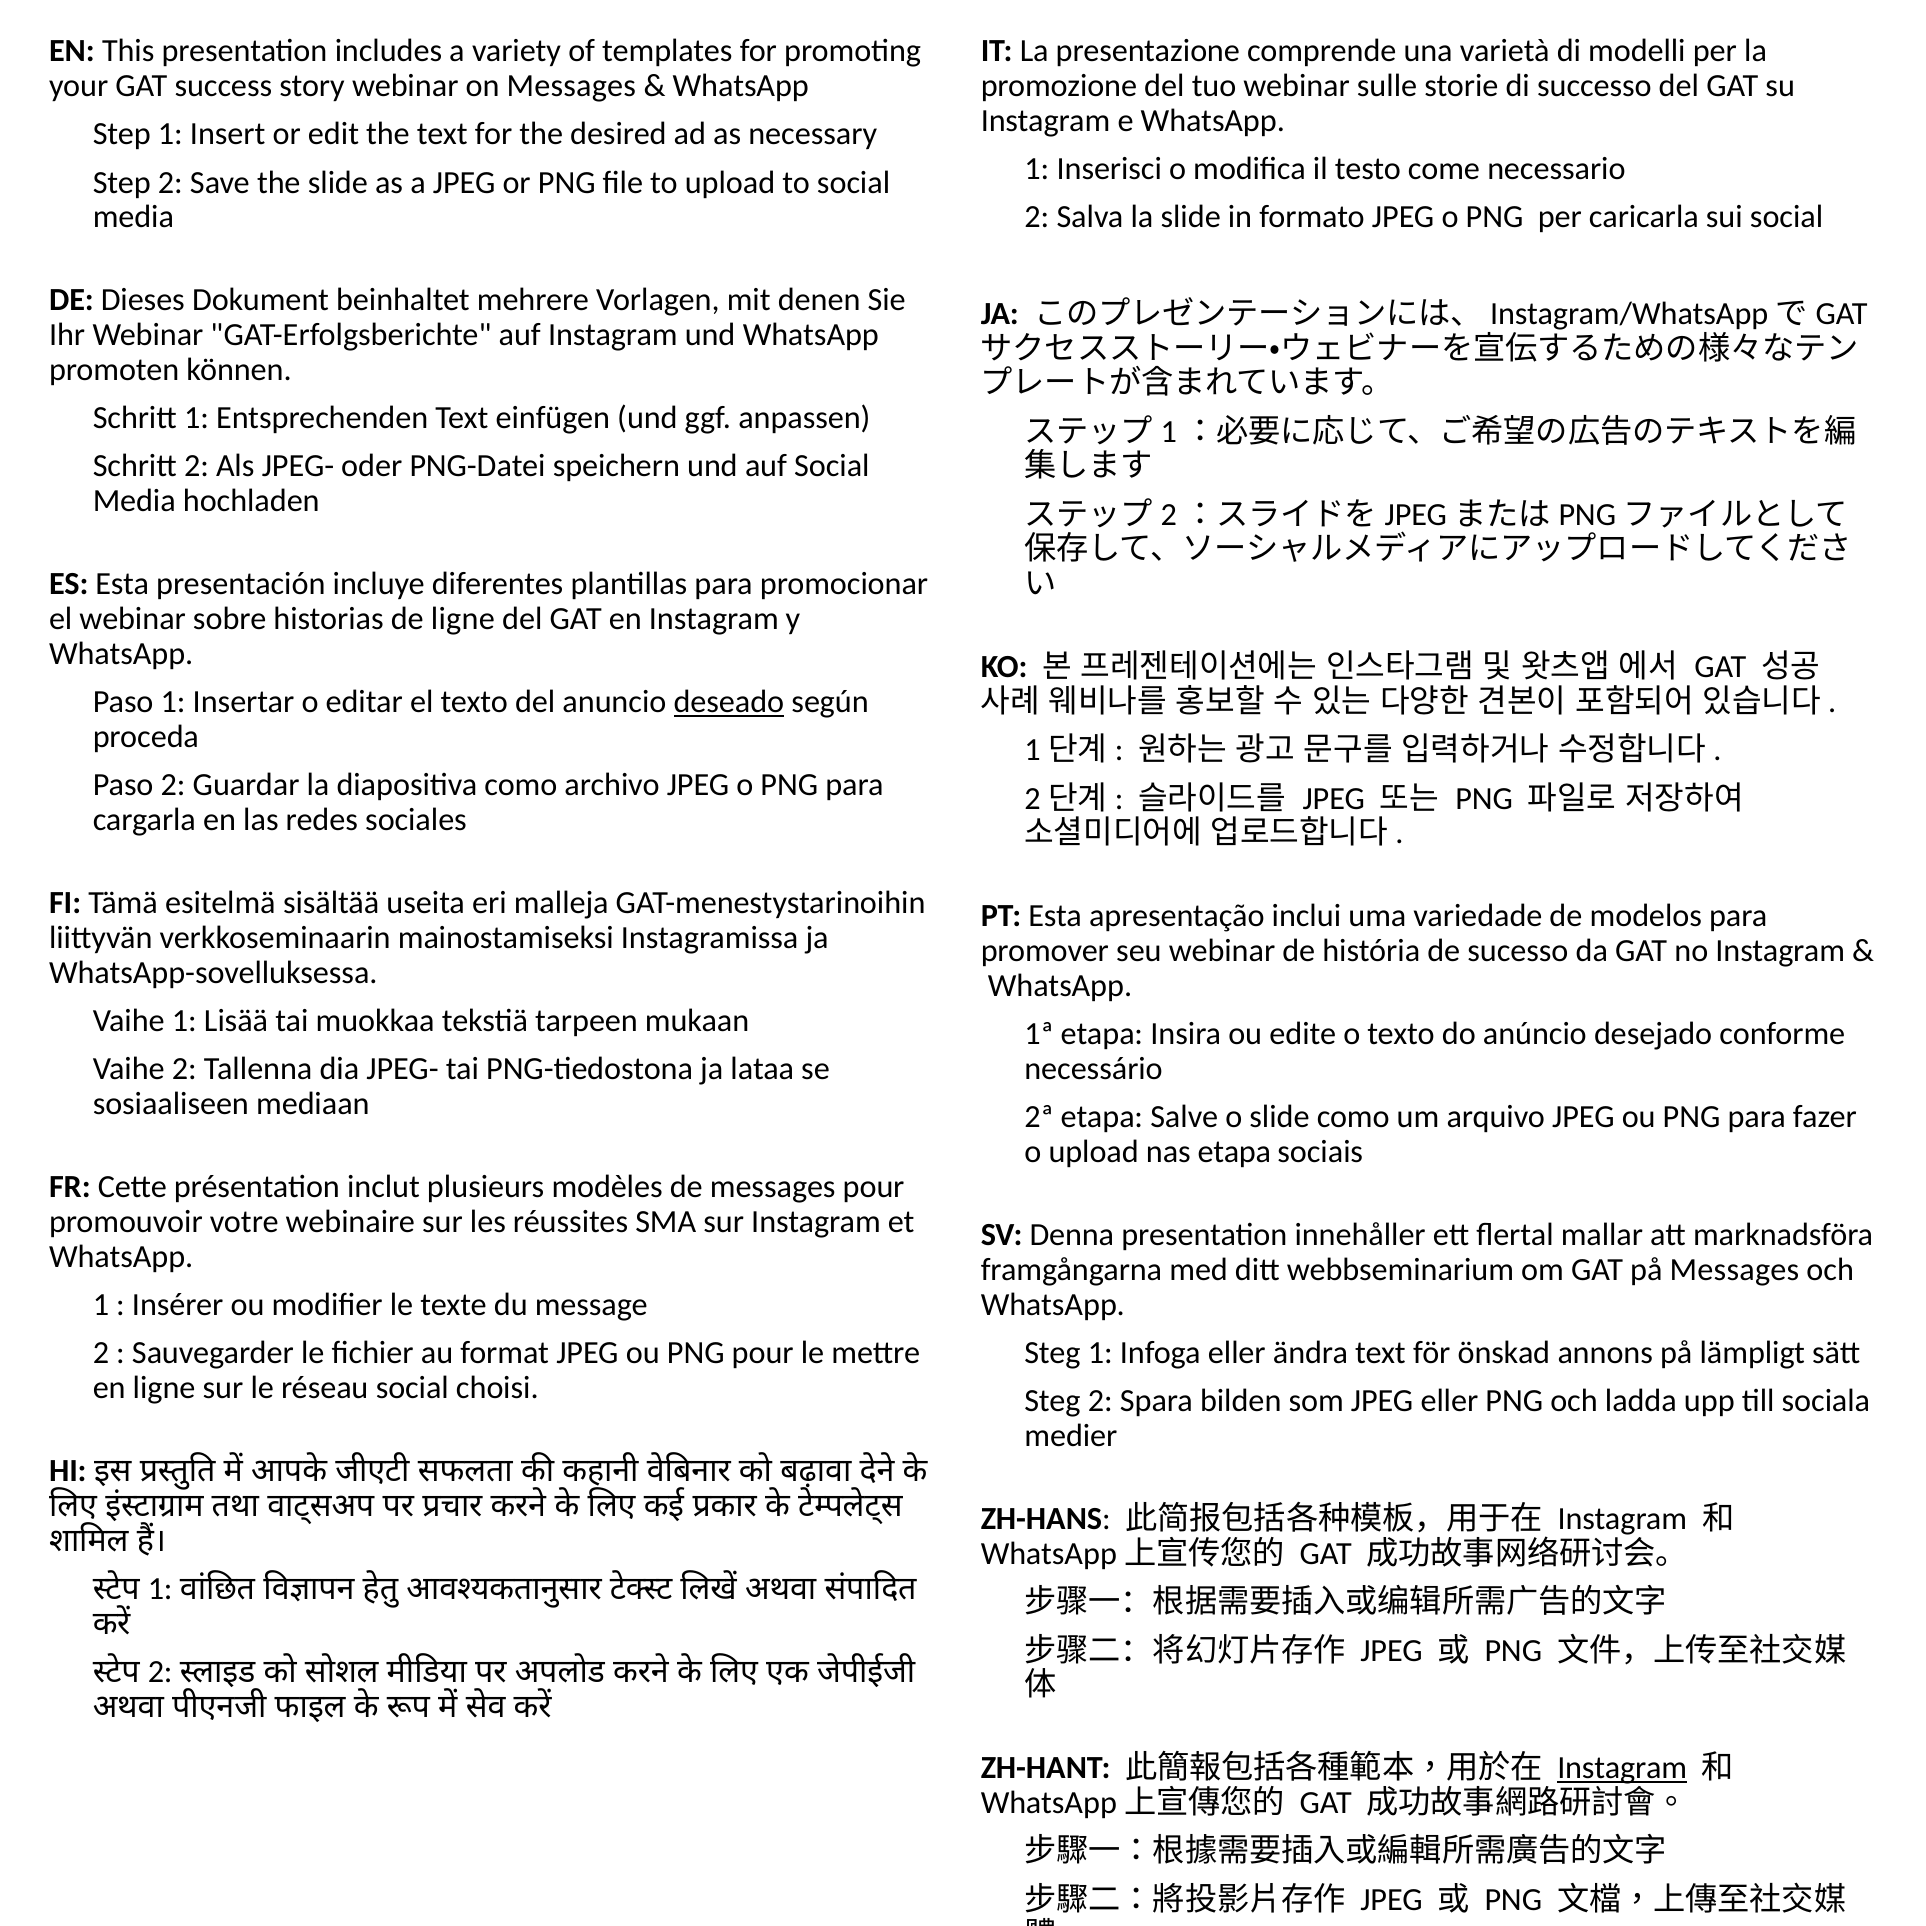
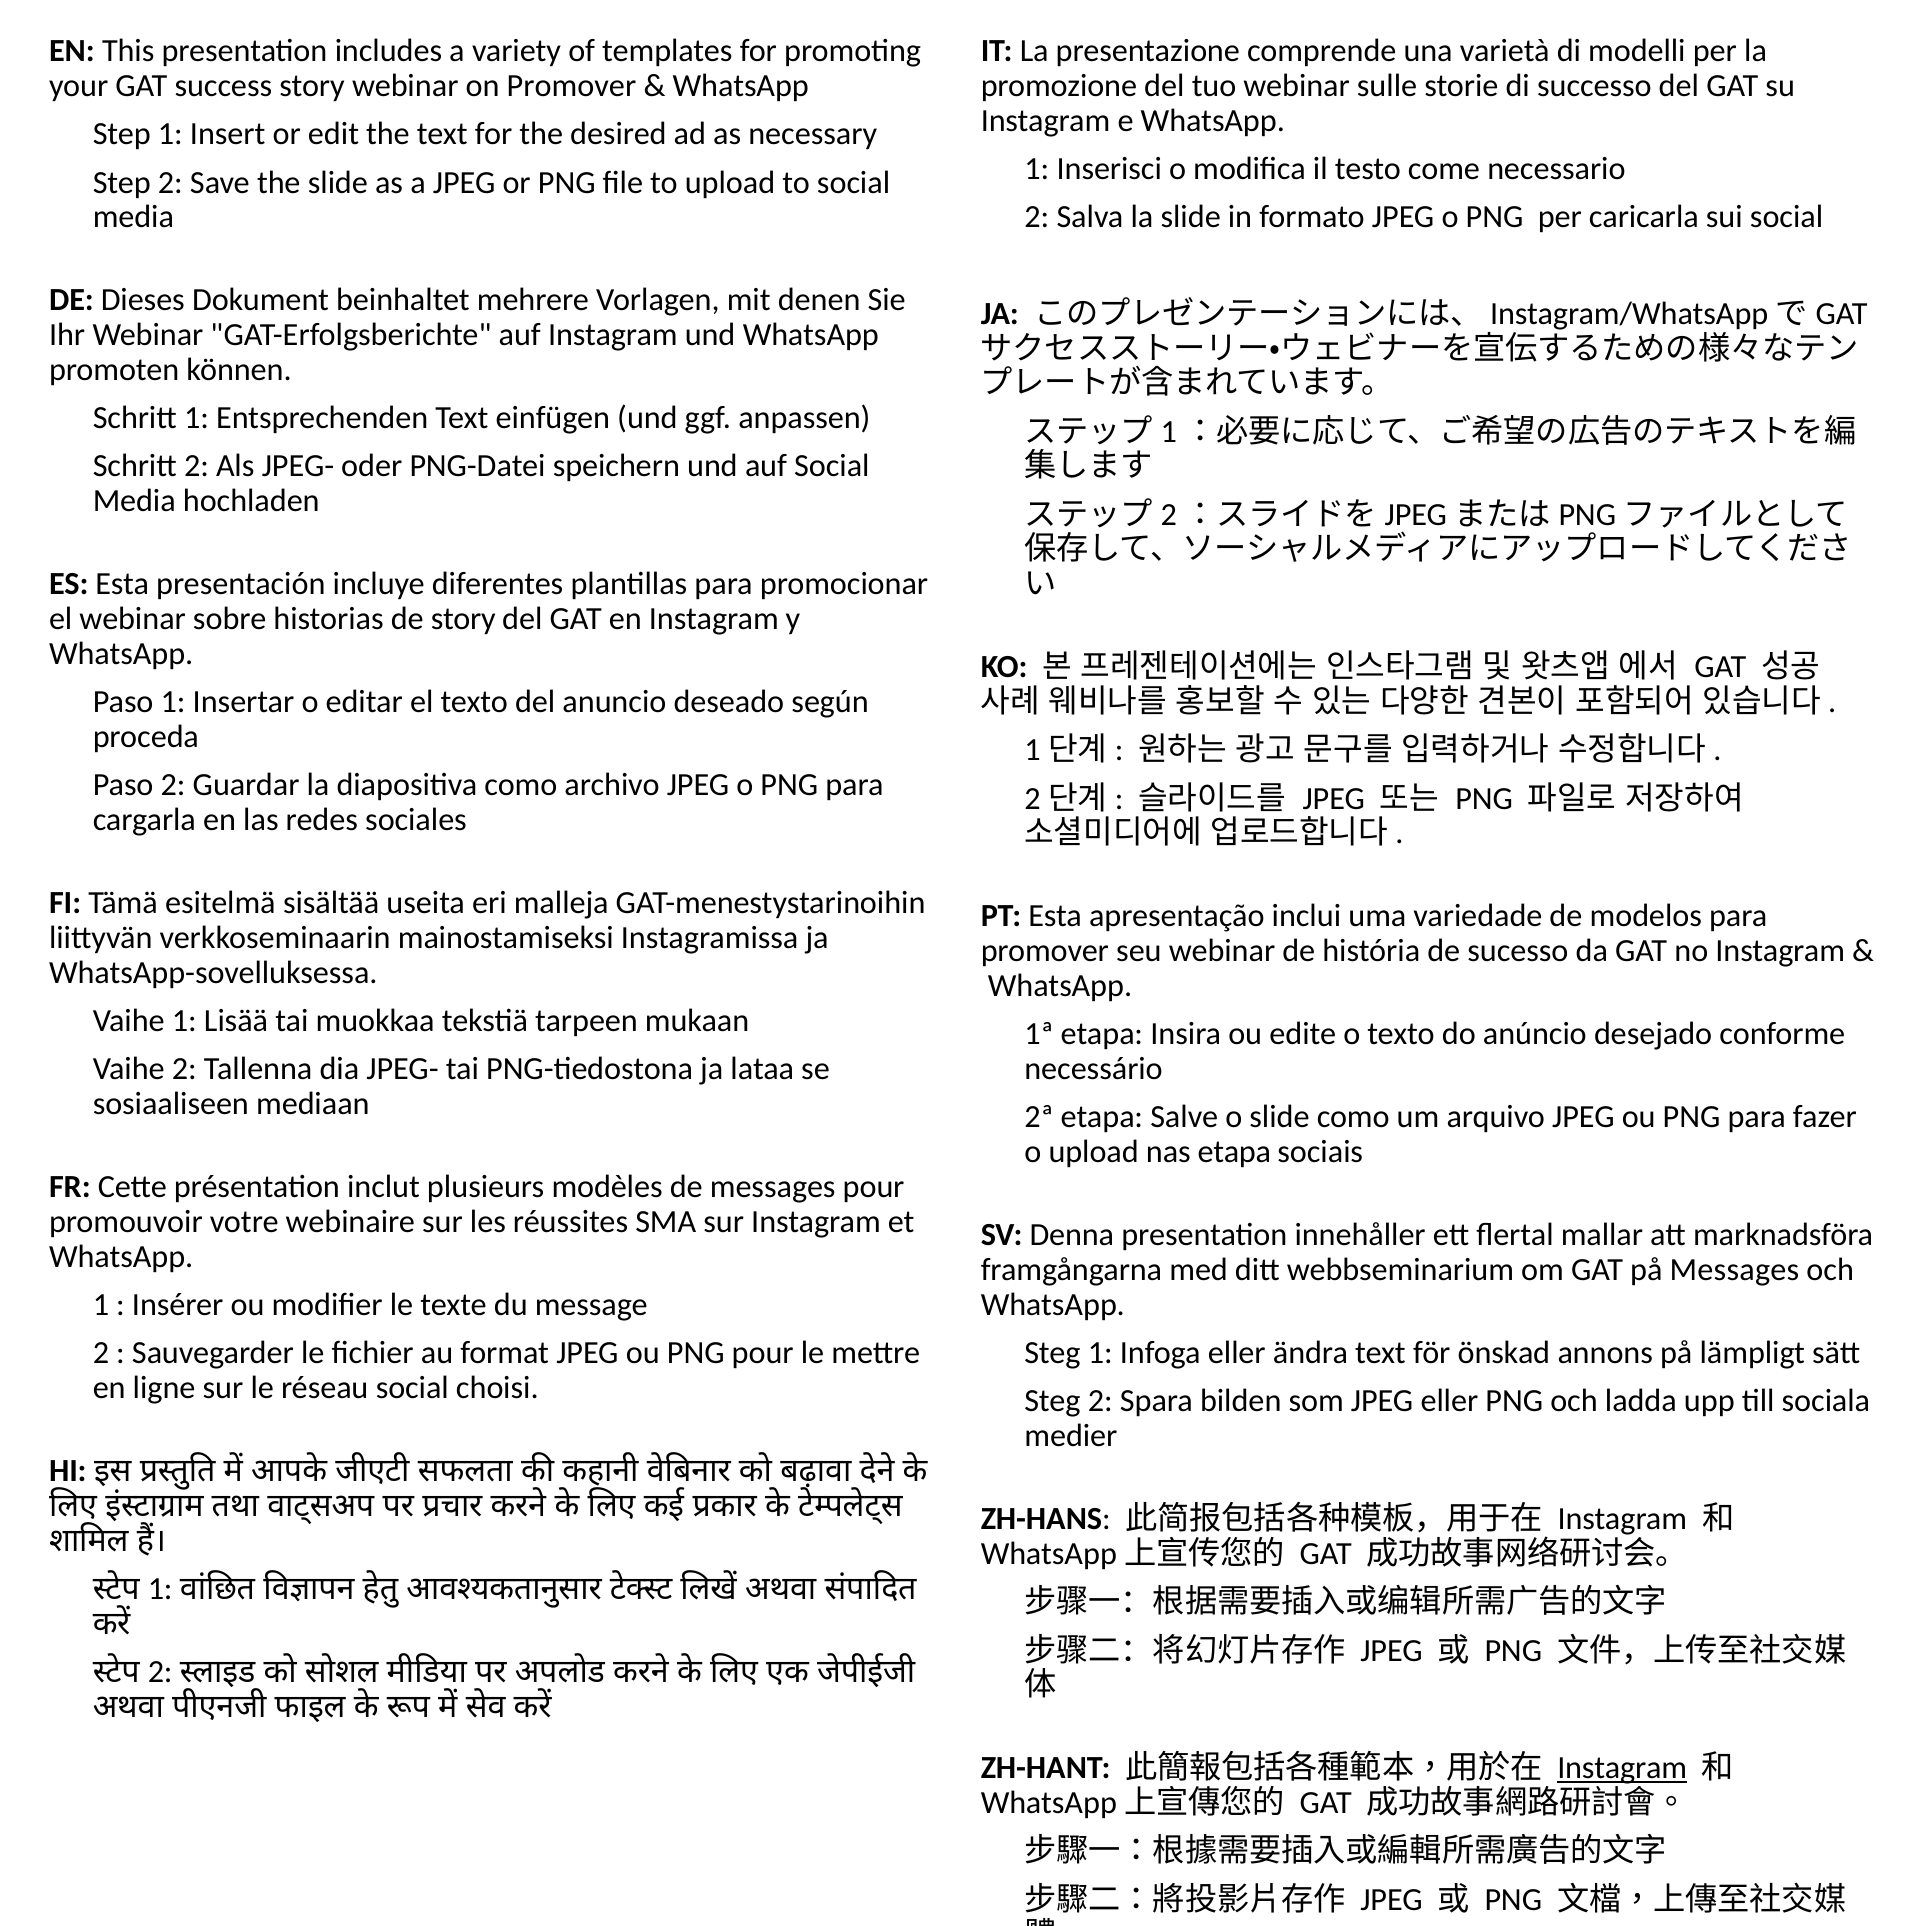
on Messages: Messages -> Promover (571, 86)
de ligne: ligne -> story (463, 619)
deseado underline: present -> none (729, 702)
